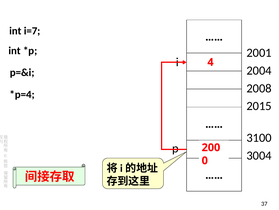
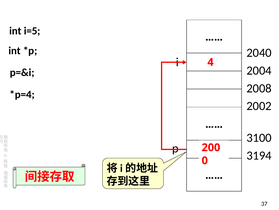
i=7: i=7 -> i=5 (32, 31)
2001: 2001 -> 2040 (259, 53)
2015: 2015 -> 2002 (259, 106)
3004: 3004 -> 3194 (259, 155)
